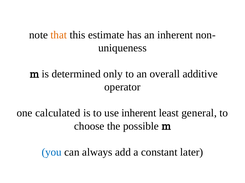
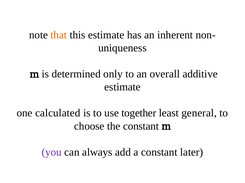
operator: operator -> estimate (122, 87)
use inherent: inherent -> together (139, 113)
the possible: possible -> constant (141, 127)
you colour: blue -> purple (52, 153)
